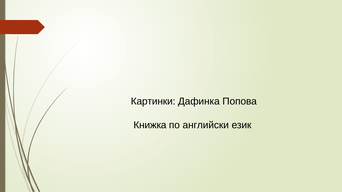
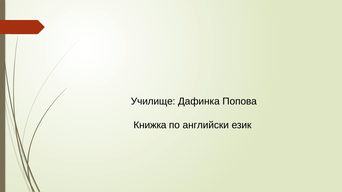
Картинки: Картинки -> Училище (153, 101)
